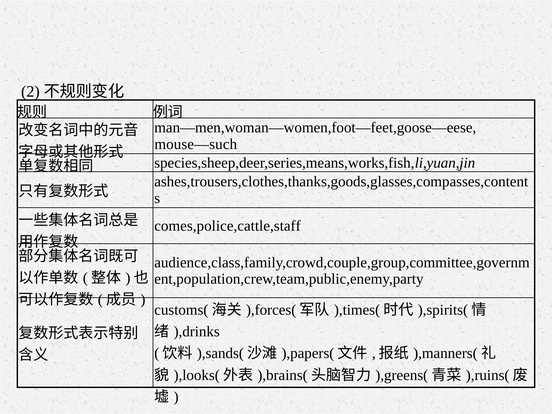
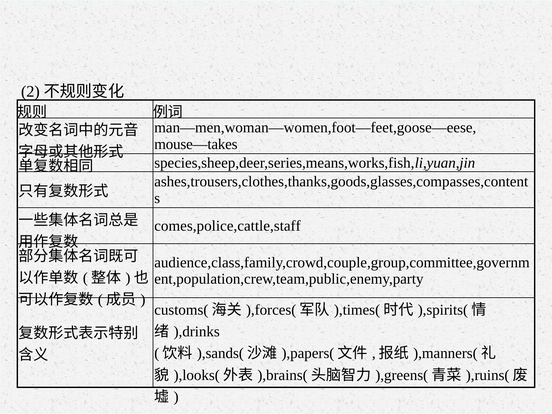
mouse—such: mouse—such -> mouse—takes (196, 144)
